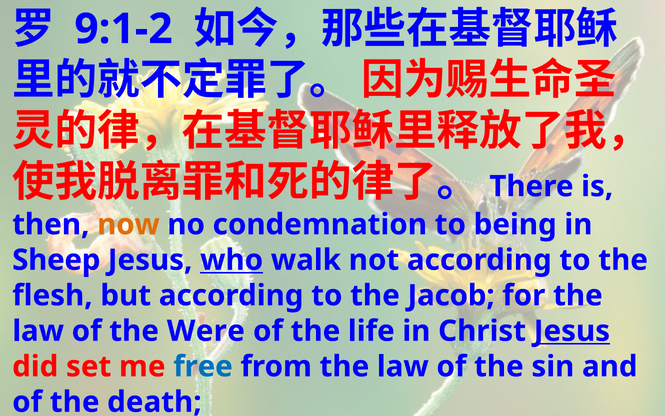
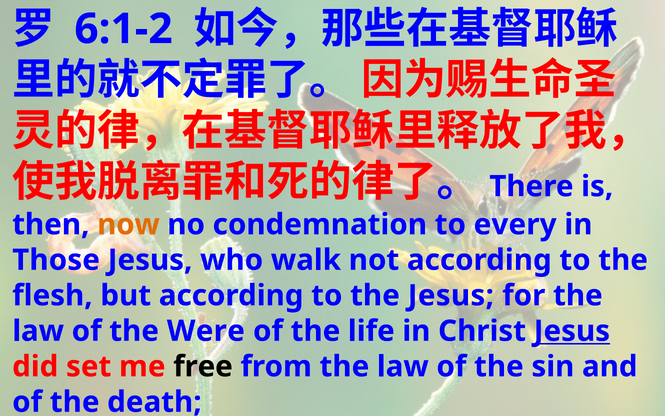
9:1-2: 9:1-2 -> 6:1-2 (124, 29)
being: being -> every (515, 224)
Sheep: Sheep -> Those (56, 260)
who underline: present -> none (232, 260)
the Jacob: Jacob -> Jesus (451, 295)
free colour: blue -> black (203, 366)
